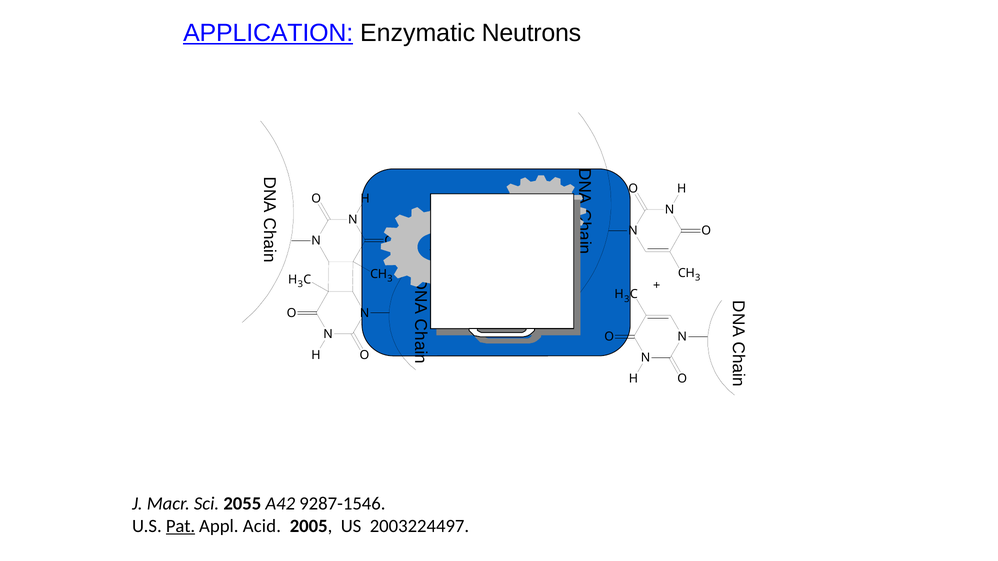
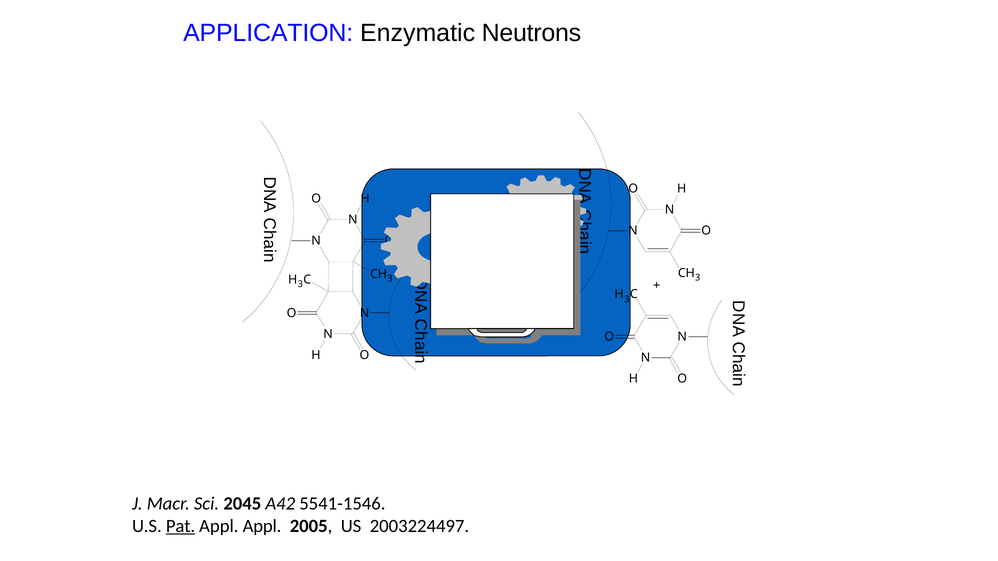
APPLICATION underline: present -> none (268, 33)
2055: 2055 -> 2045 (242, 504)
9287-1546: 9287-1546 -> 5541-1546 (342, 504)
Appl Acid: Acid -> Appl (262, 526)
